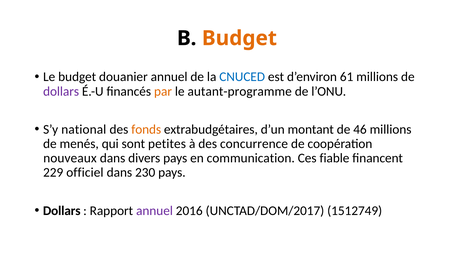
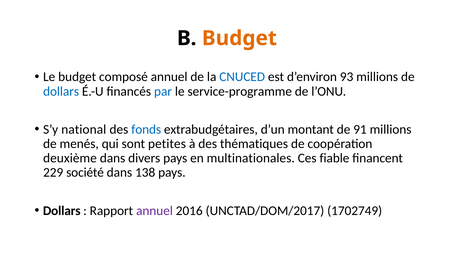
douanier: douanier -> composé (123, 77)
61: 61 -> 93 (347, 77)
dollars colour: purple -> blue (61, 91)
par colour: orange -> blue (163, 91)
autant-programme: autant-programme -> service-programme (240, 91)
fonds colour: orange -> blue (146, 129)
46: 46 -> 91 (360, 129)
concurrence: concurrence -> thématiques (254, 143)
nouveaux: nouveaux -> deuxième (70, 158)
communication: communication -> multinationales (251, 158)
officiel: officiel -> société (85, 172)
230: 230 -> 138 (145, 172)
1512749: 1512749 -> 1702749 (355, 210)
